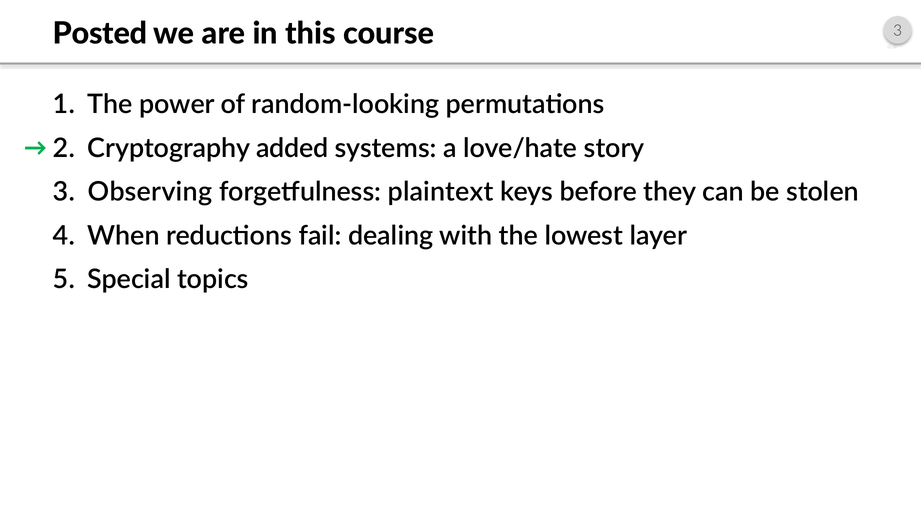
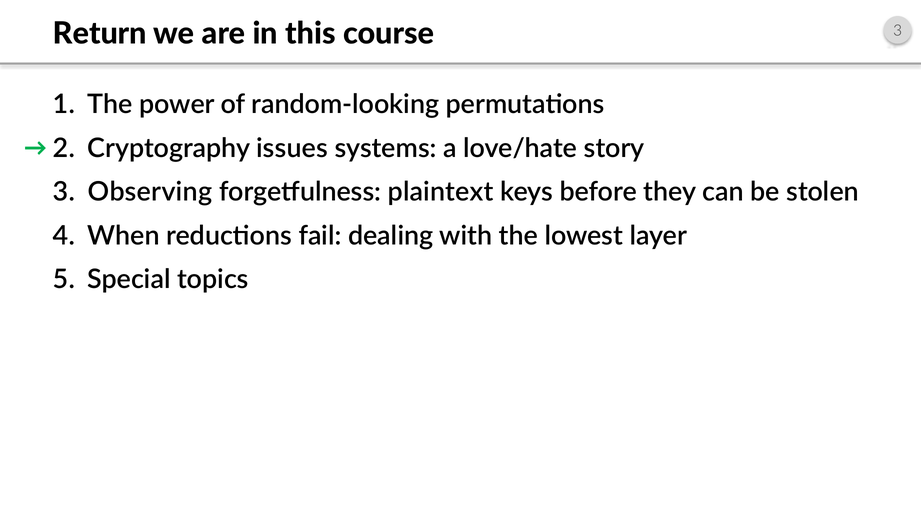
Posted: Posted -> Return (100, 34)
added: added -> issues (292, 148)
